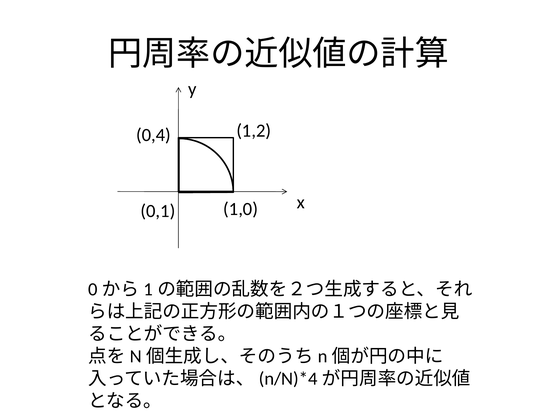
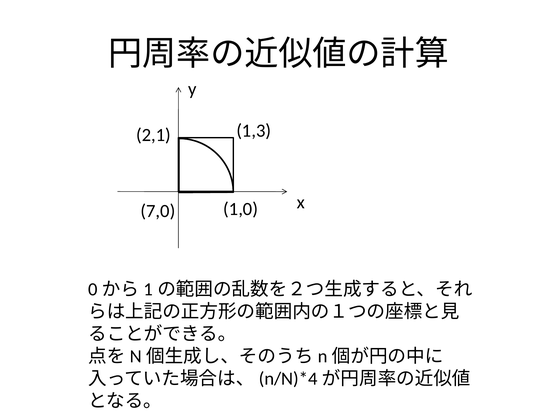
1,2: 1,2 -> 1,3 (254, 131)
0,4: 0,4 -> 2,1 (154, 135)
0,1: 0,1 -> 7,0 (158, 211)
